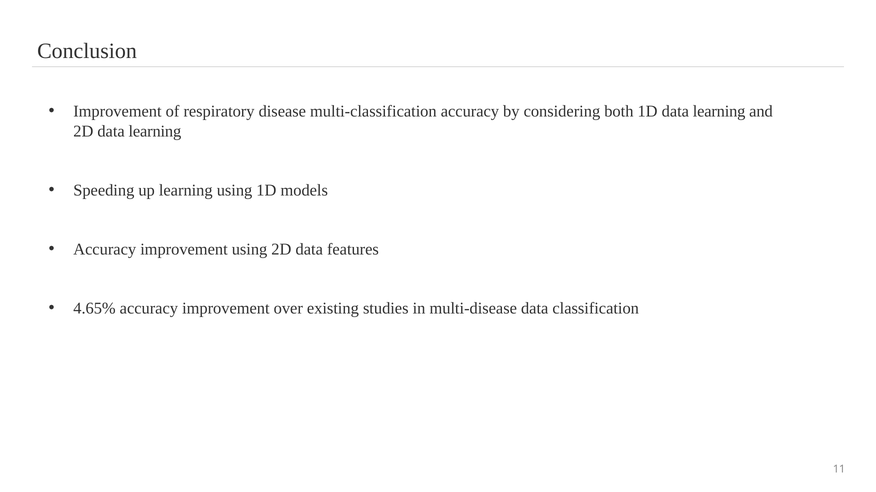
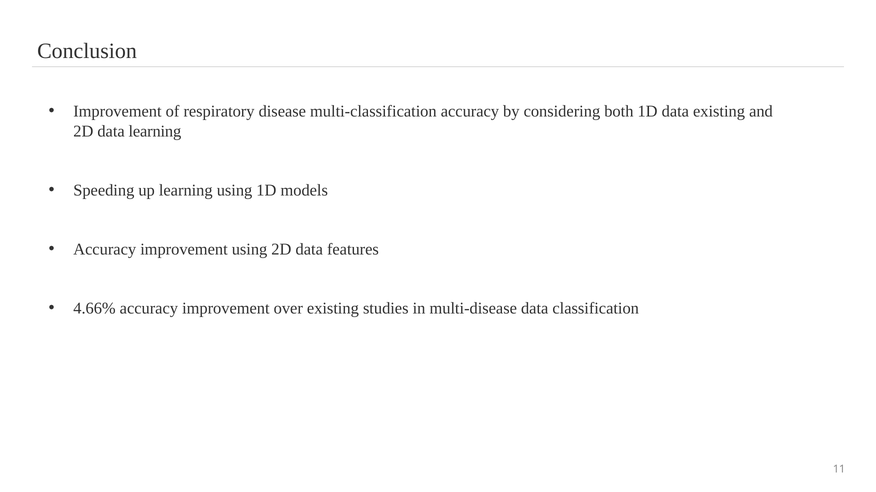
1D data learning: learning -> existing (719, 112)
4.65%: 4.65% -> 4.66% (94, 309)
